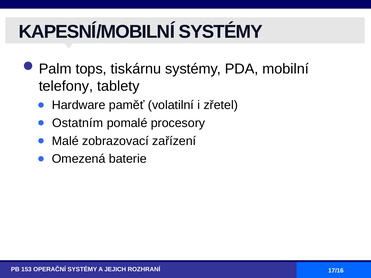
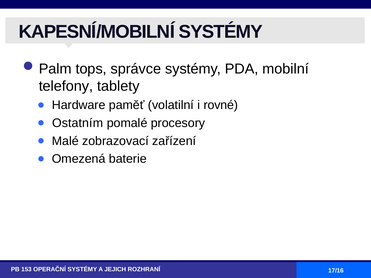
tiskárnu: tiskárnu -> správce (136, 69)
zřetel: zřetel -> rovné (221, 105)
